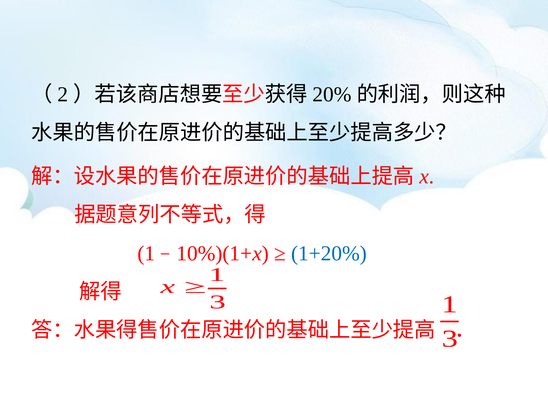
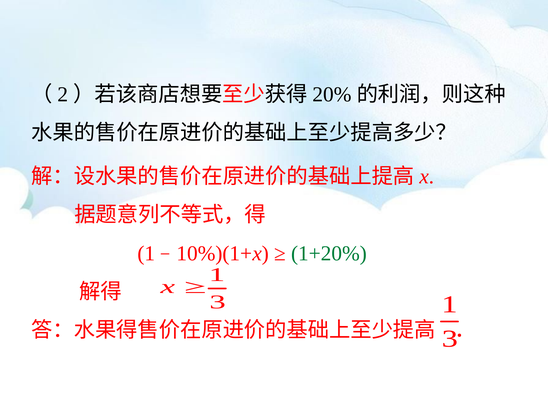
1+20% colour: blue -> green (329, 253)
